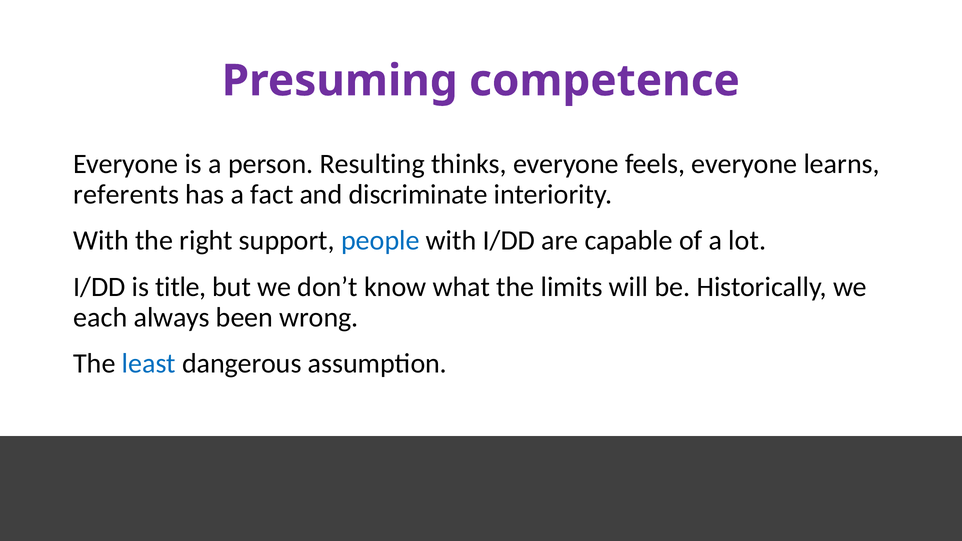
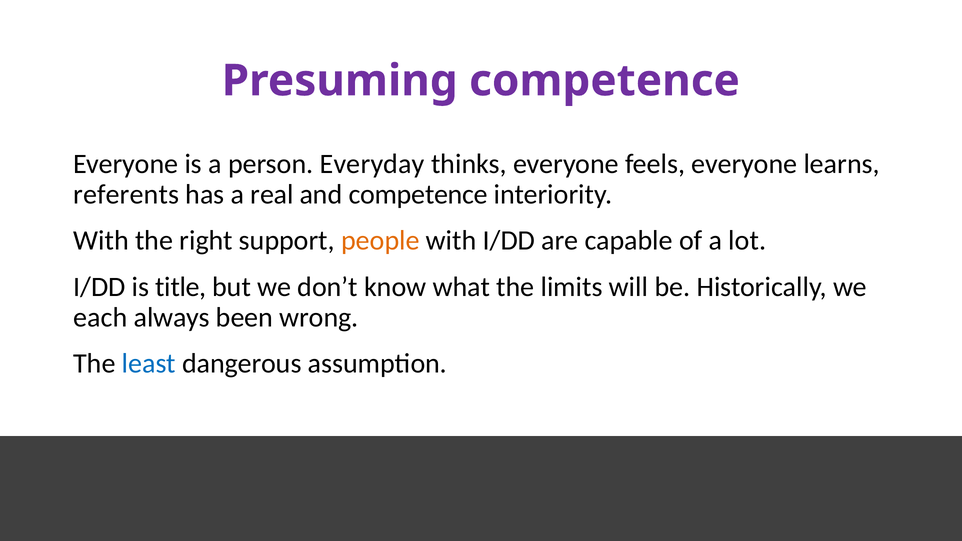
Resulting: Resulting -> Everyday (372, 164)
fact: fact -> real (272, 194)
and discriminate: discriminate -> competence (418, 194)
people colour: blue -> orange (380, 241)
